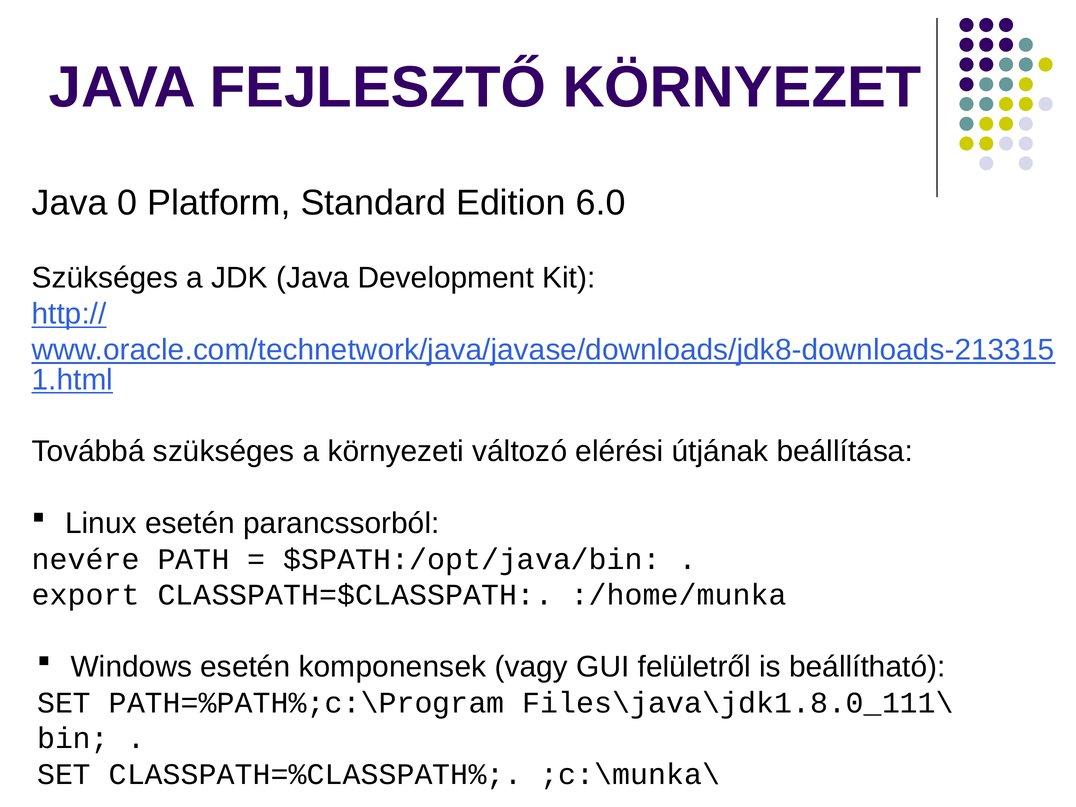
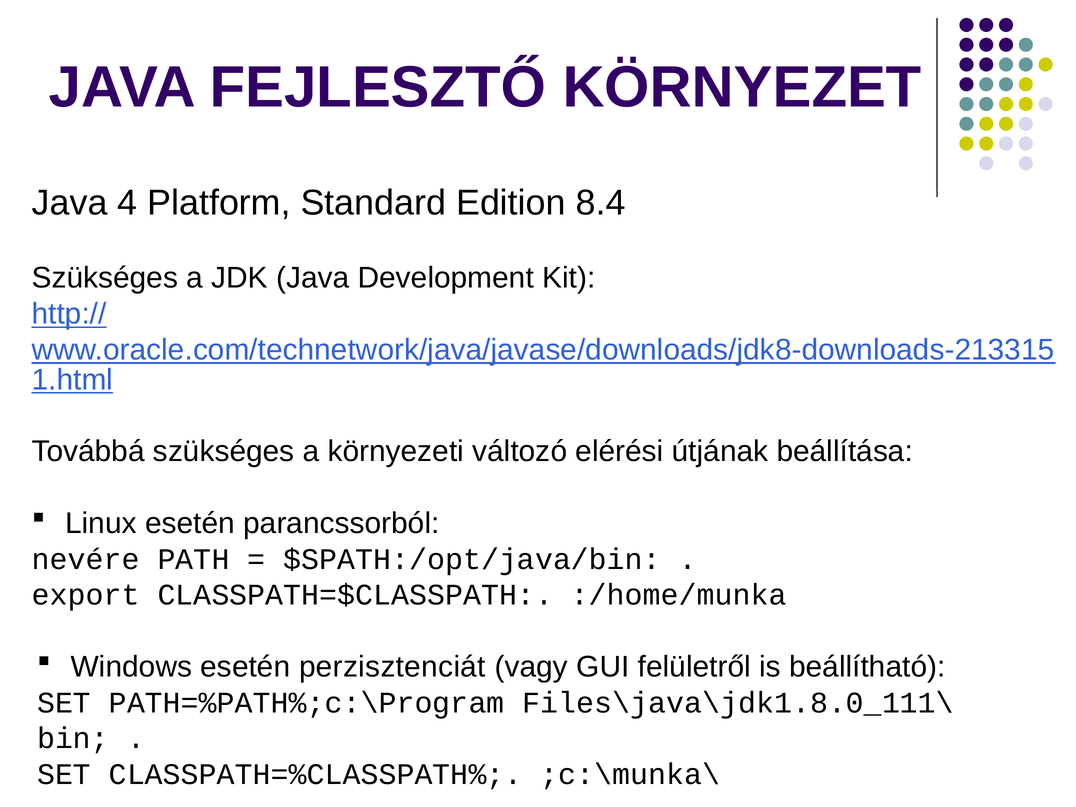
0: 0 -> 4 (127, 203)
6.0: 6.0 -> 8.4 (601, 203)
komponensek: komponensek -> perzisztenciát (392, 667)
